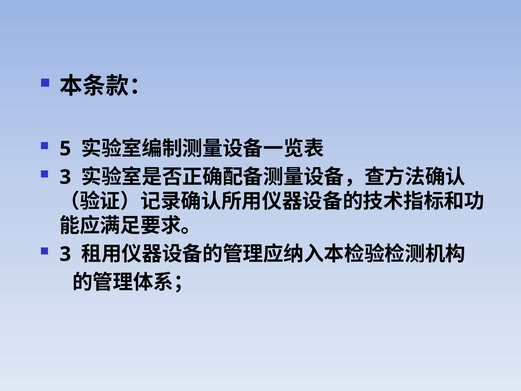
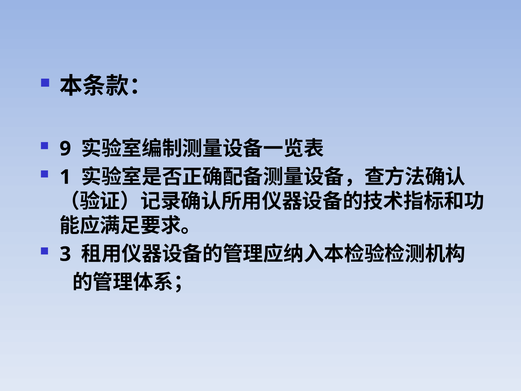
5: 5 -> 9 (65, 149)
3: 3 -> 1 (65, 177)
